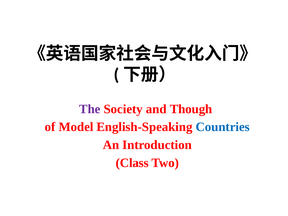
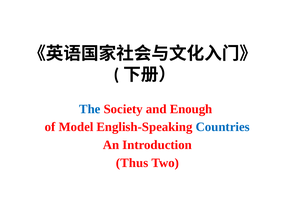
The colour: purple -> blue (90, 109)
Though: Though -> Enough (191, 109)
Class: Class -> Thus (132, 163)
